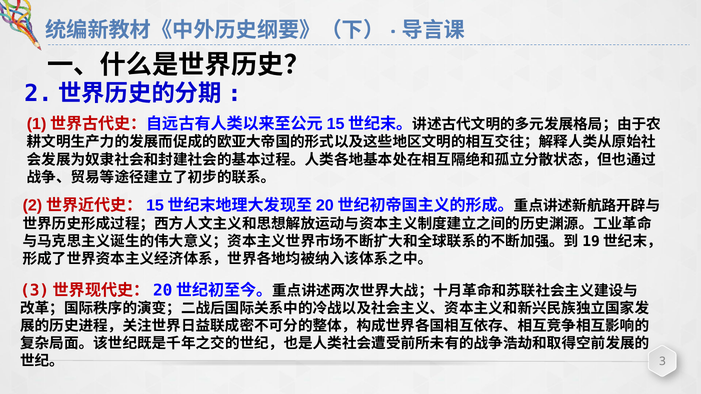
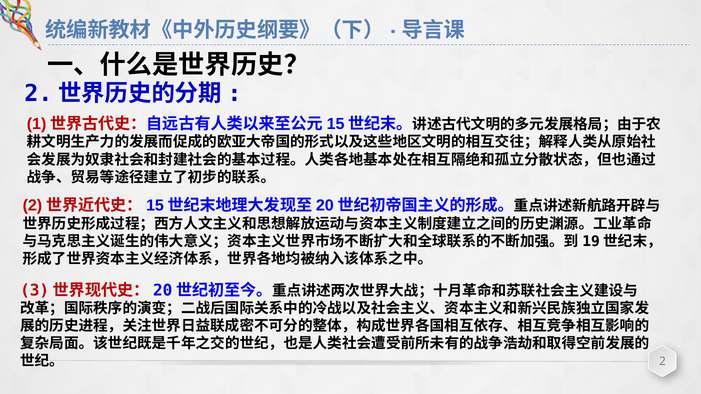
3: 3 -> 2 (663, 362)
